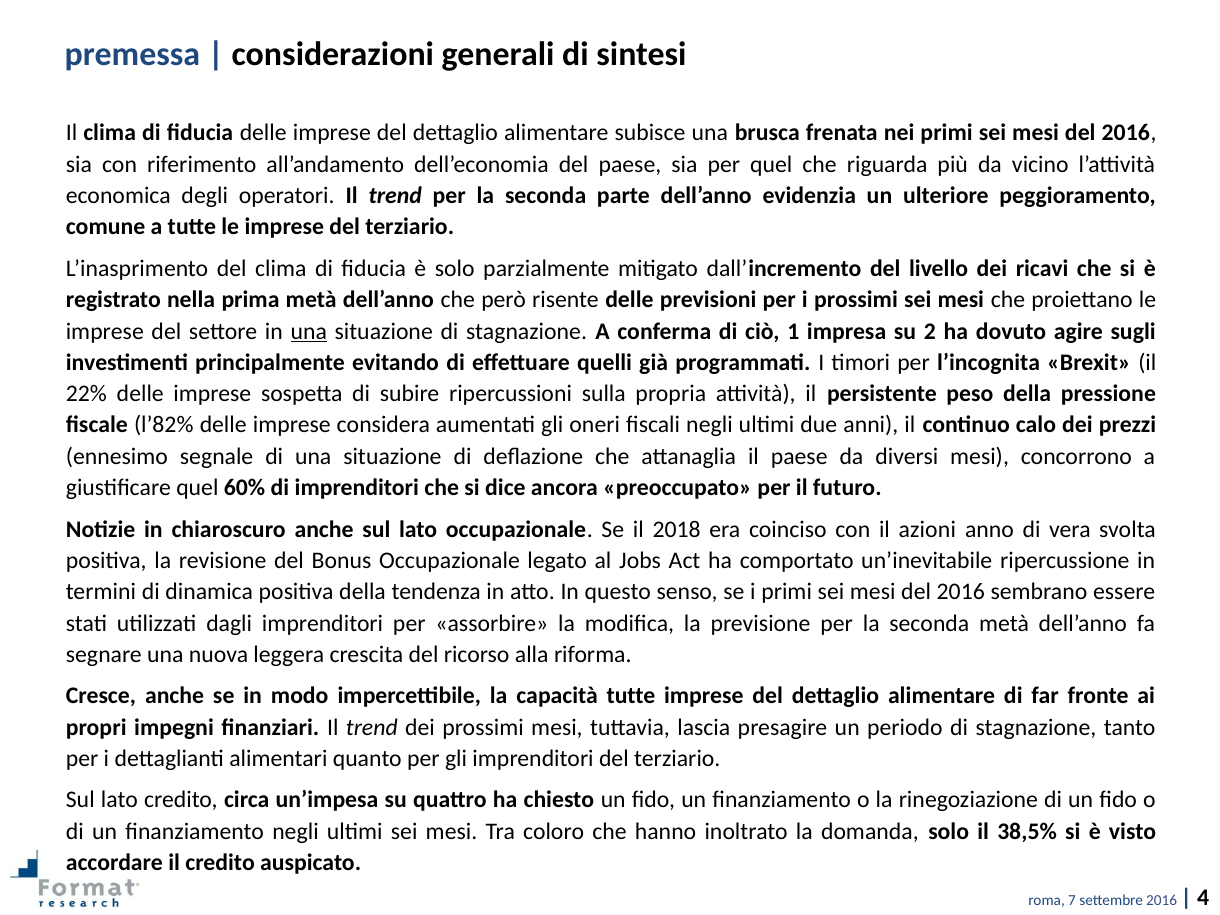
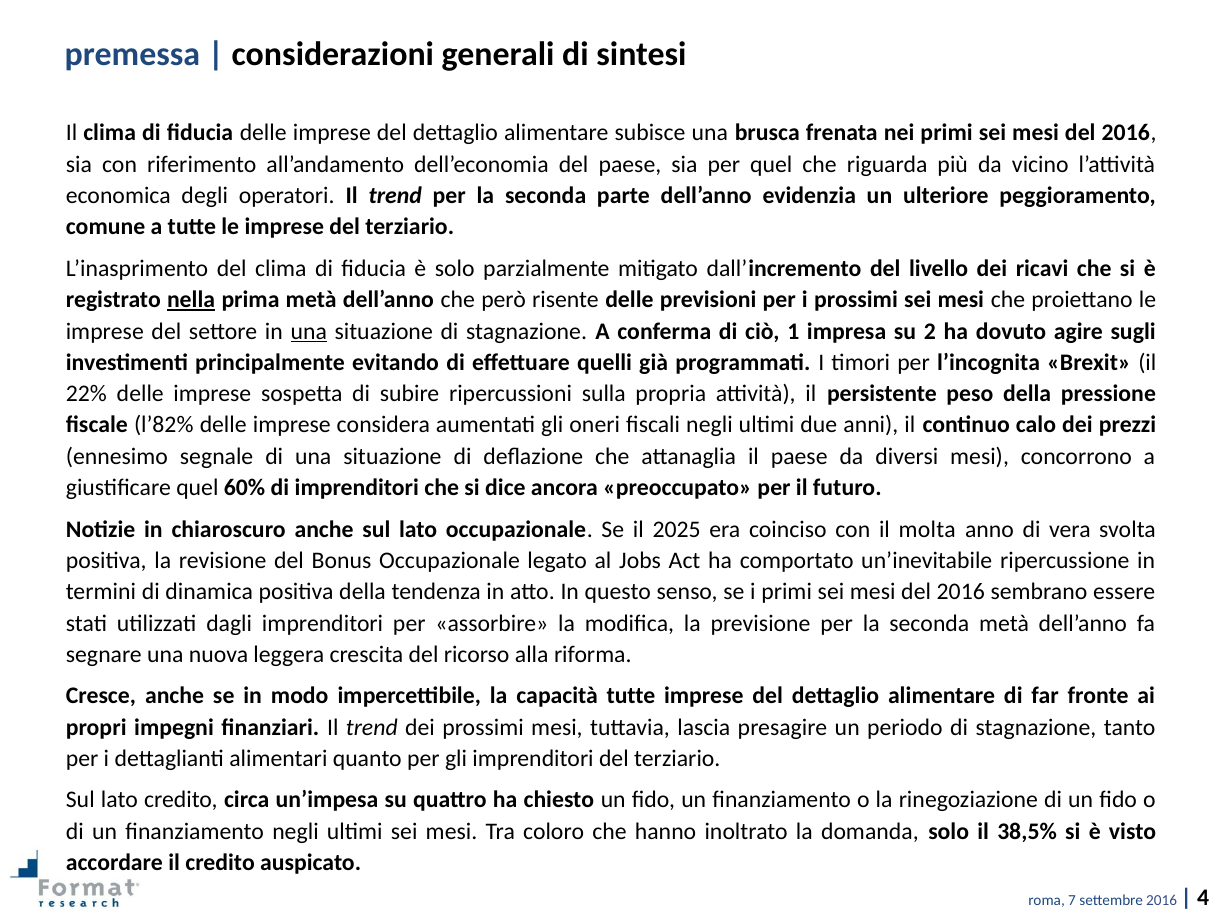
nella underline: none -> present (191, 300)
2018: 2018 -> 2025 (677, 529)
azioni: azioni -> molta (927, 529)
